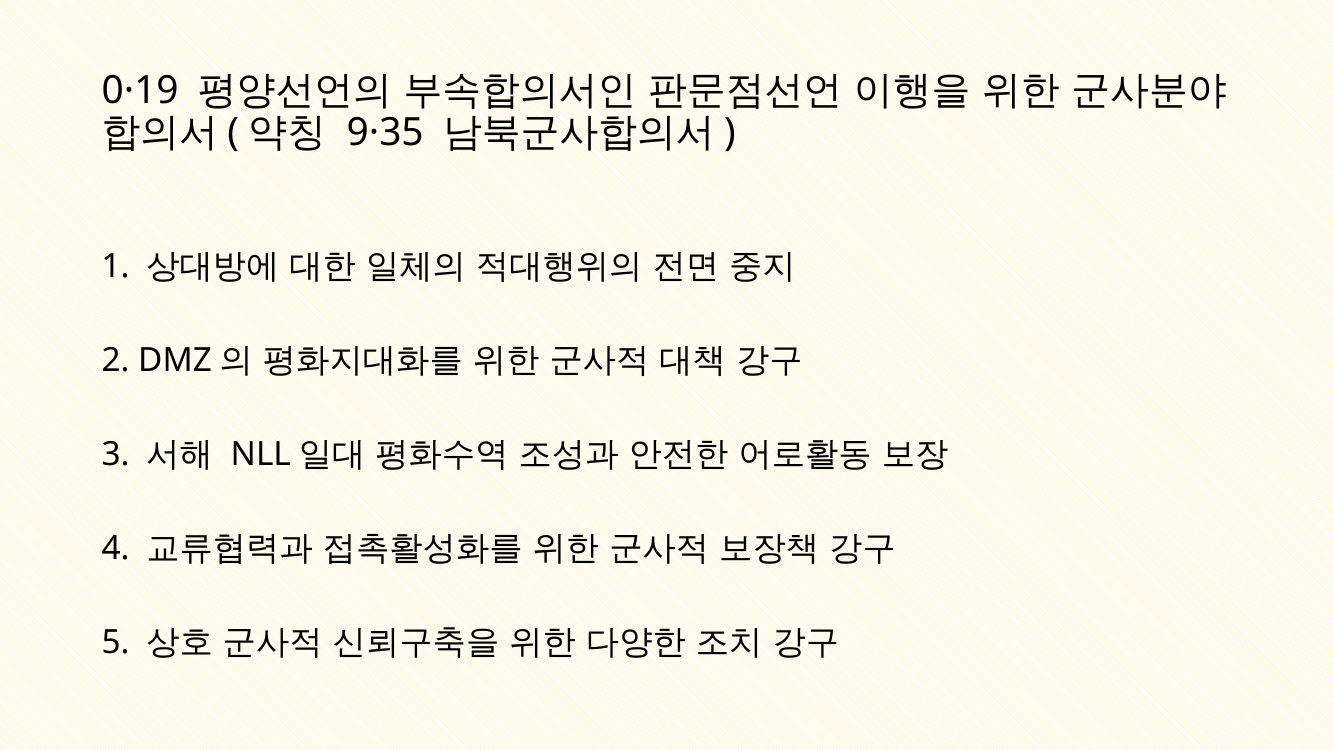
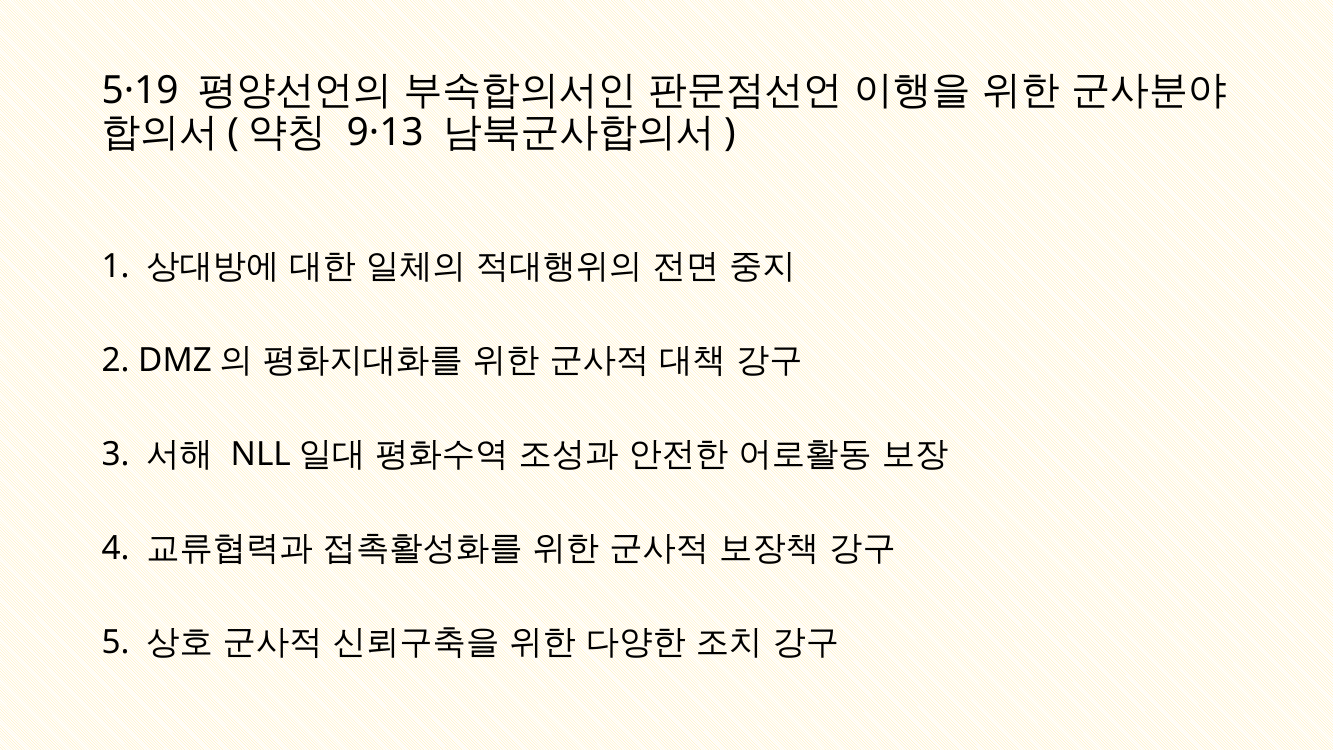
0·19: 0·19 -> 5·19 (140, 91)
9·35: 9·35 -> 9·13 (385, 133)
